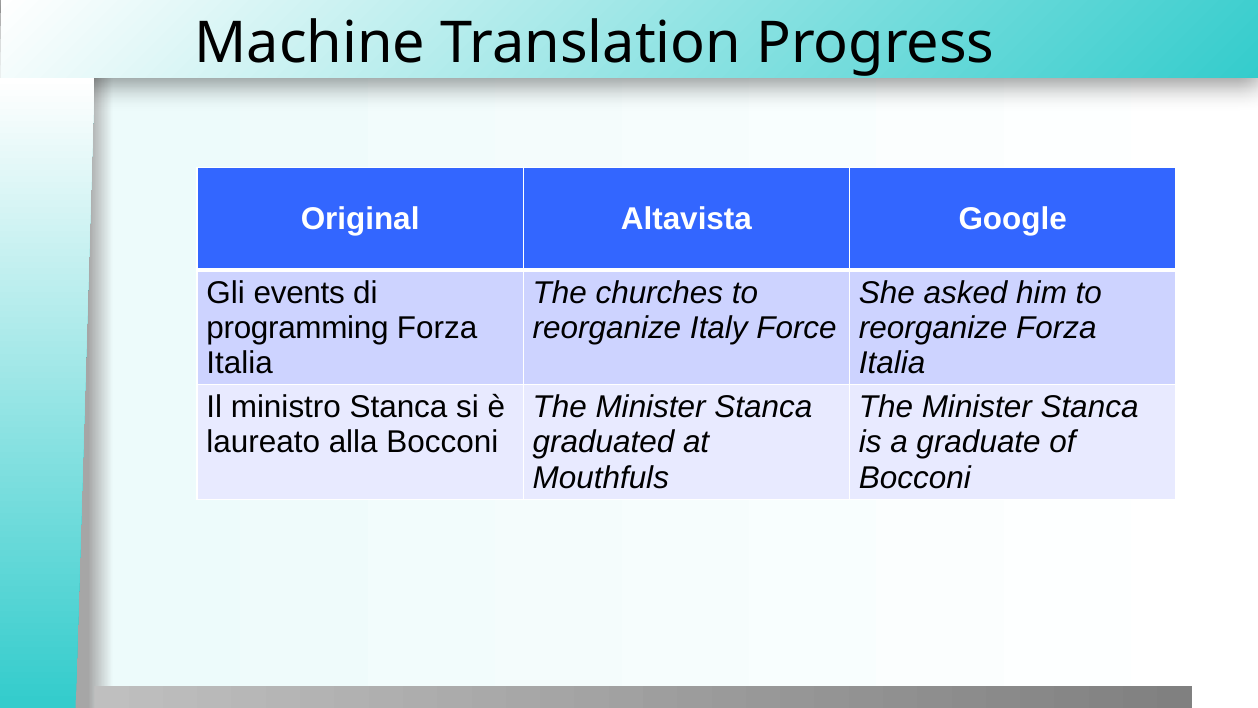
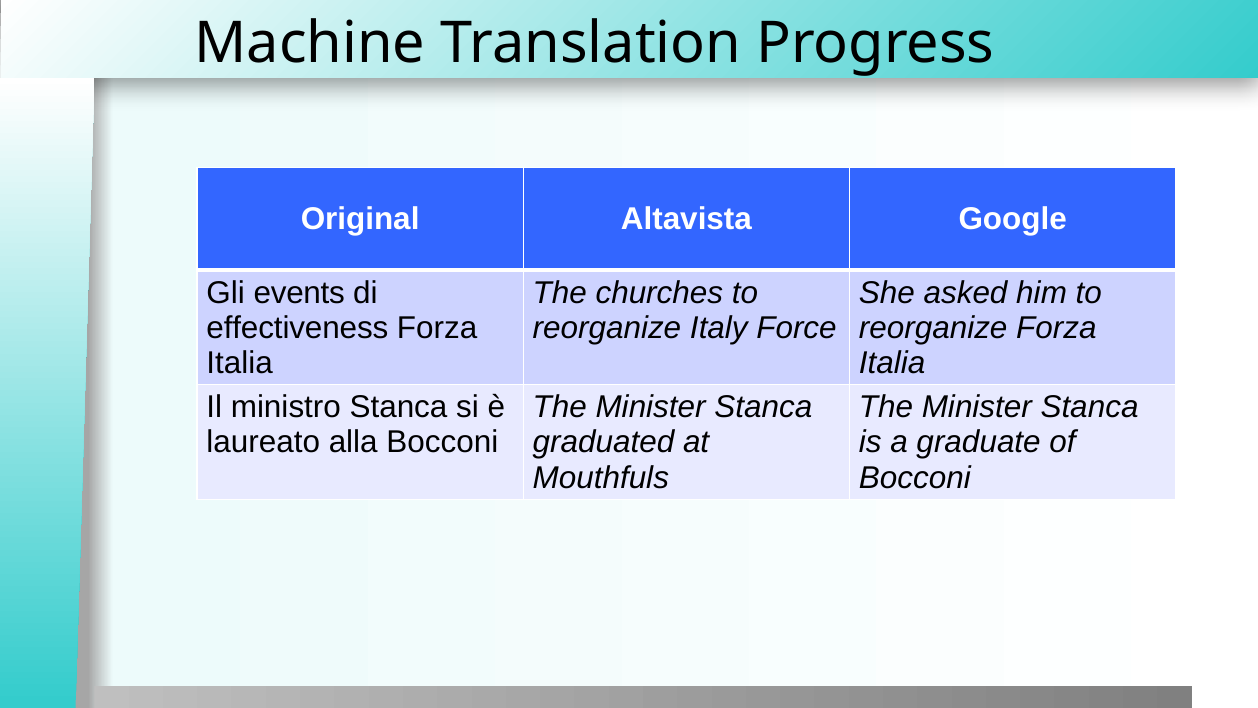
programming: programming -> effectiveness (297, 328)
